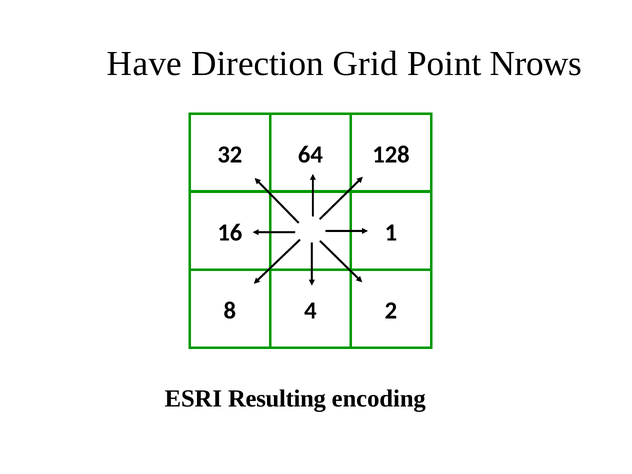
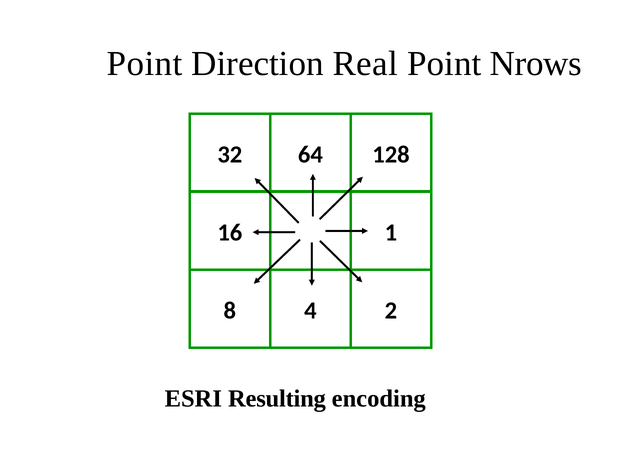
Have: Have -> Point (144, 64)
Grid: Grid -> Real (365, 64)
